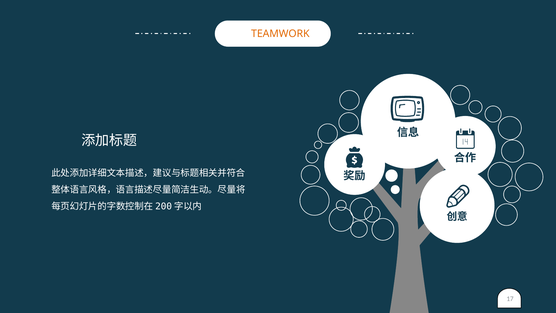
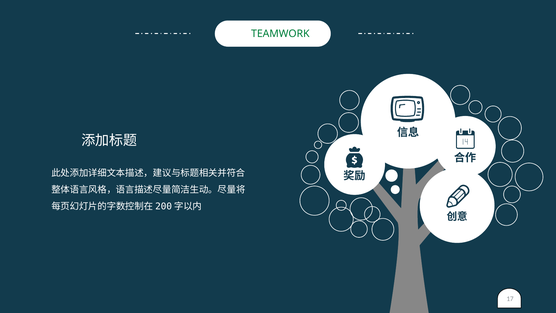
TEAMWORK colour: orange -> green (280, 34)
